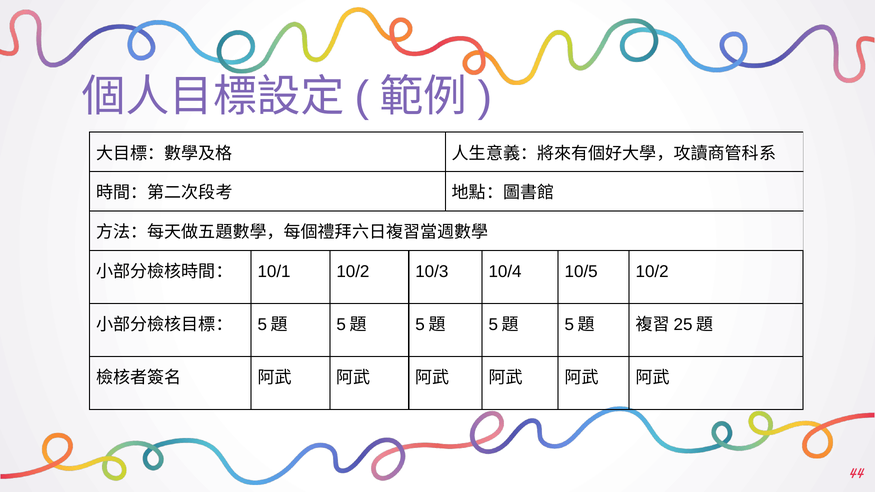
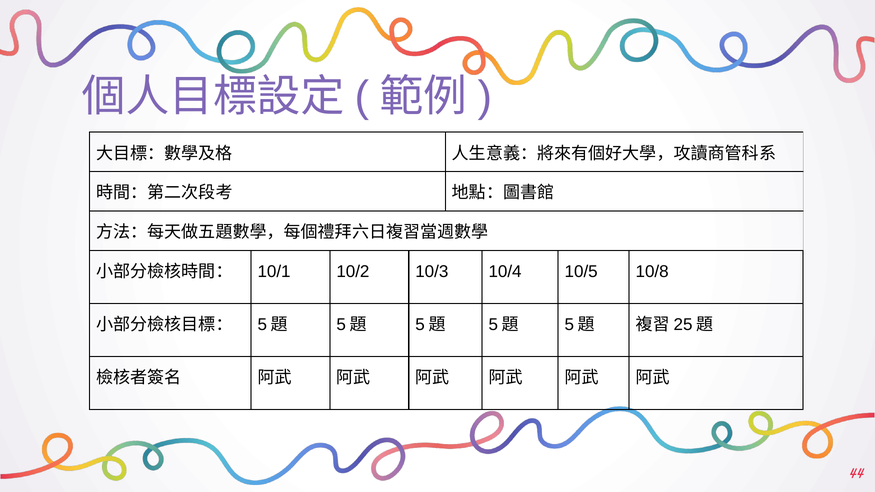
10/5 10/2: 10/2 -> 10/8 (652, 272)
